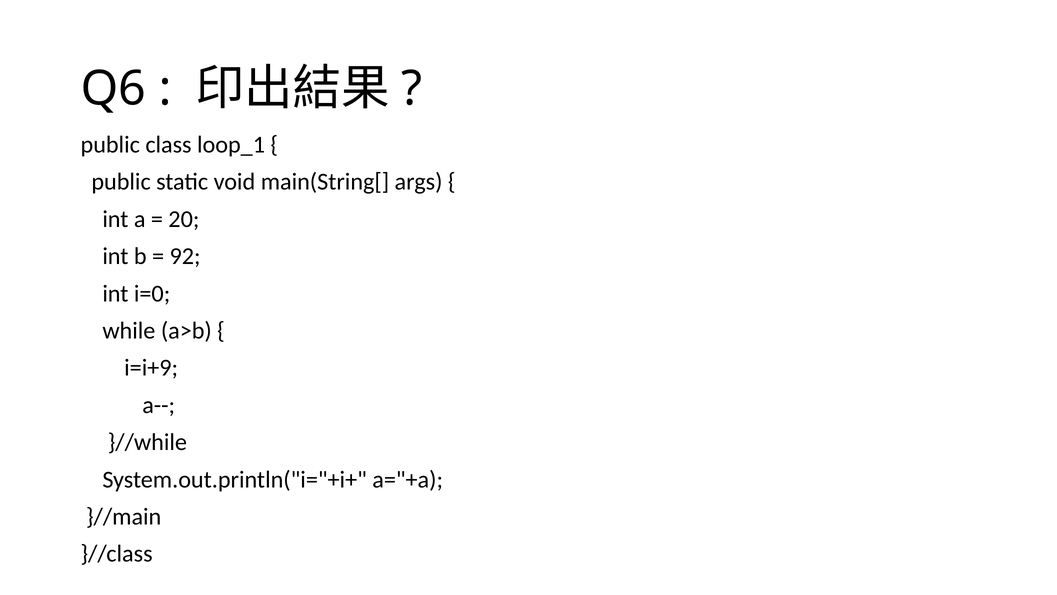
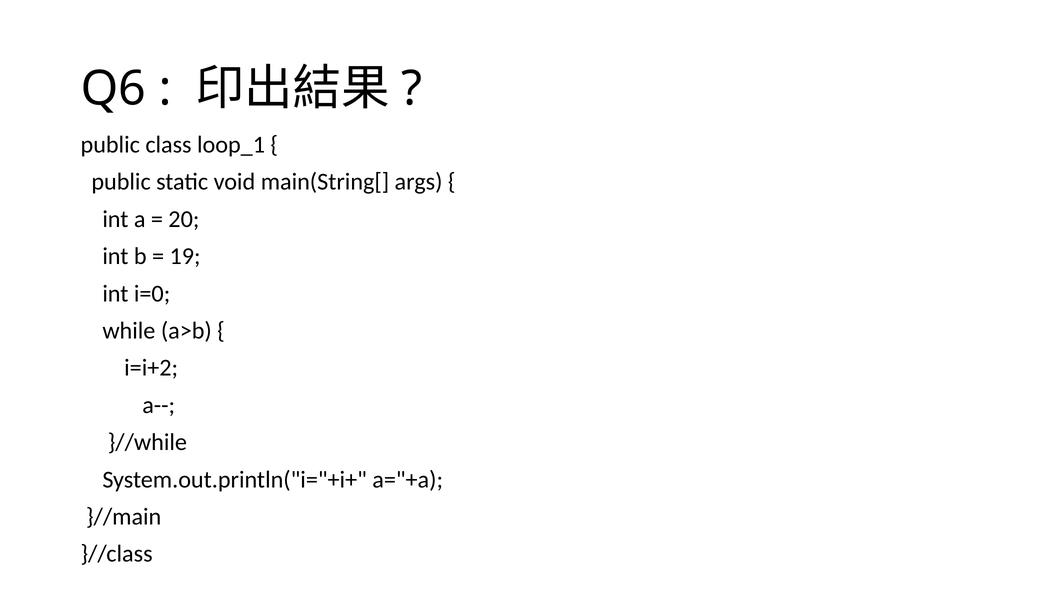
92: 92 -> 19 (185, 256)
i=i+9: i=i+9 -> i=i+2 (151, 368)
